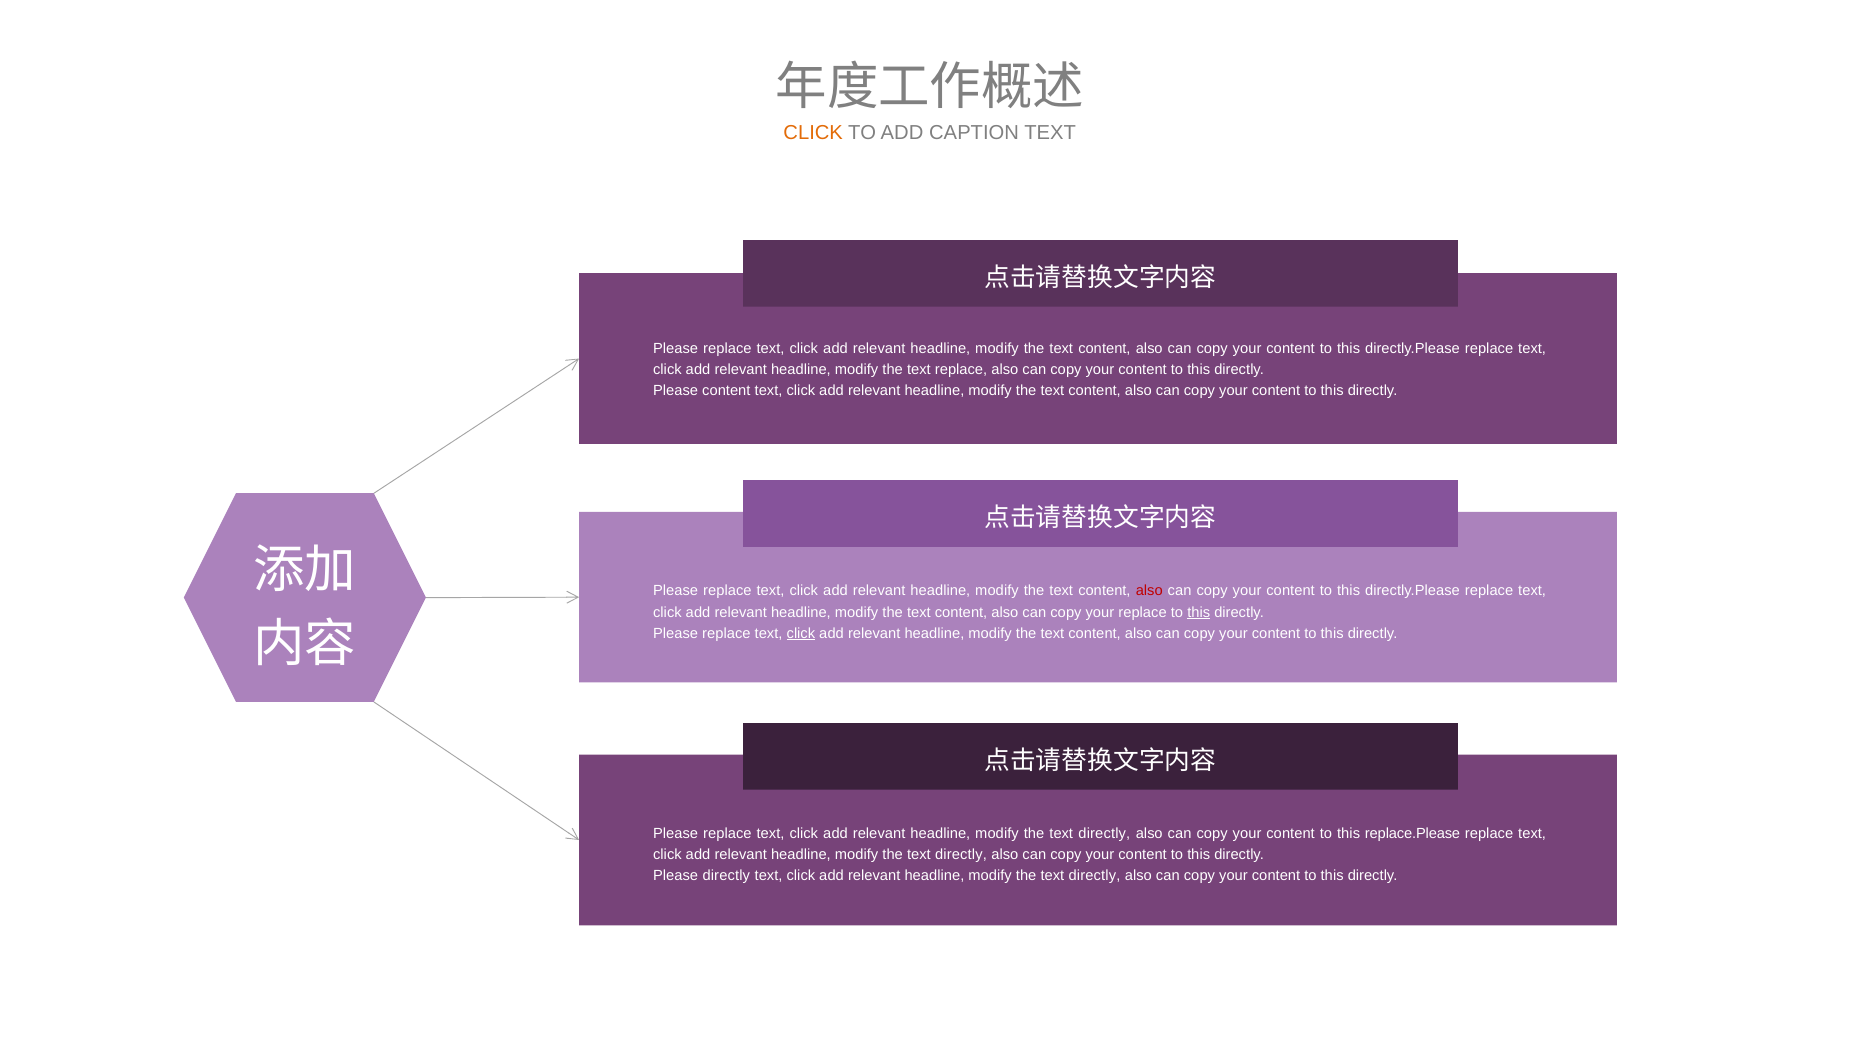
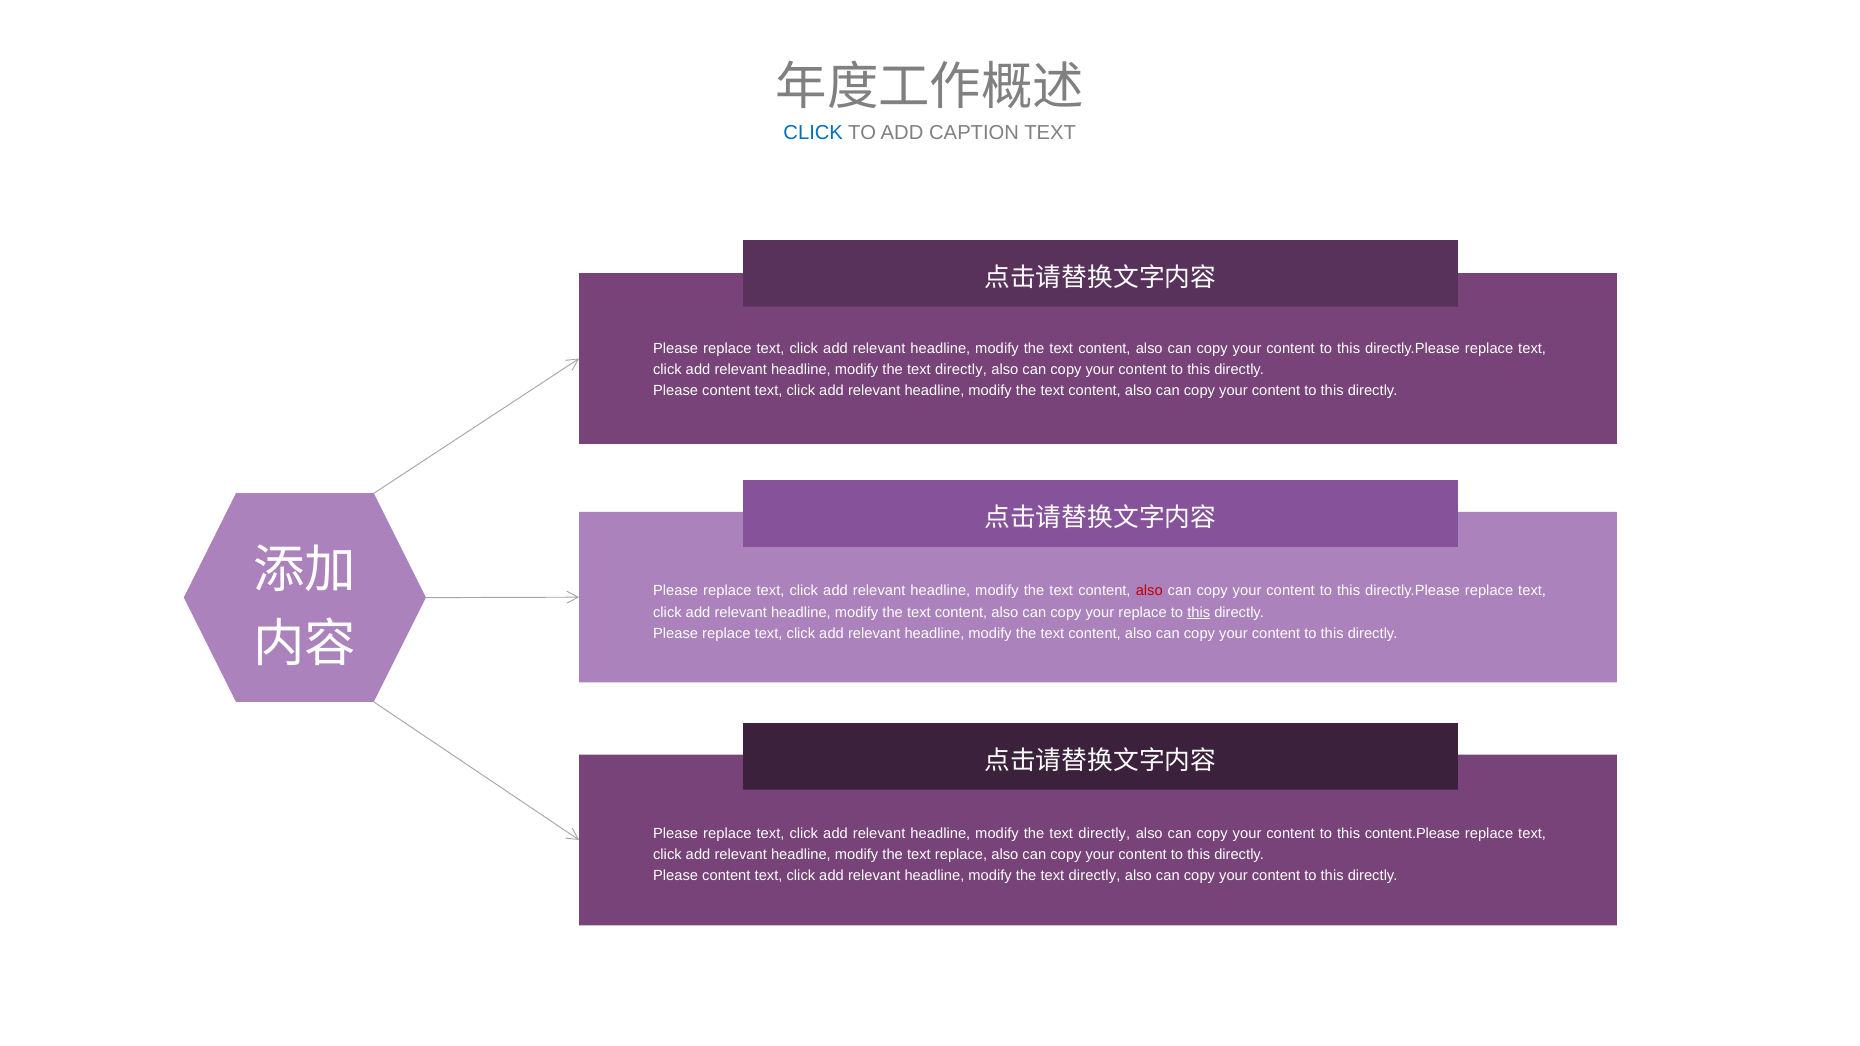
CLICK colour: orange -> blue (813, 133)
replace: replace -> directly (961, 370)
click underline: present -> none (801, 633)
replace.Please: replace.Please -> content.Please (1413, 834)
directly: directly -> replace (961, 855)
directly: directly -> content (726, 876)
